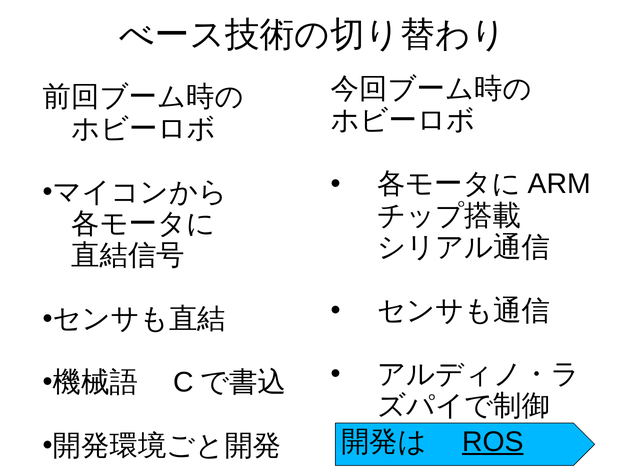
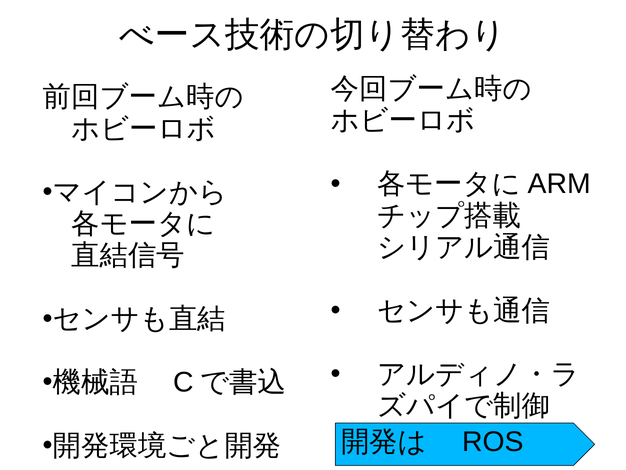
ROS underline: present -> none (493, 441)
